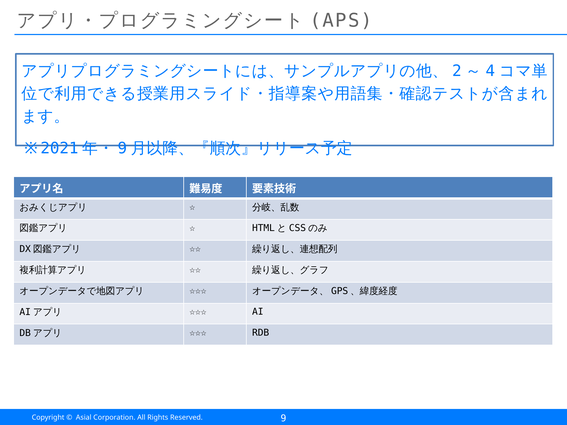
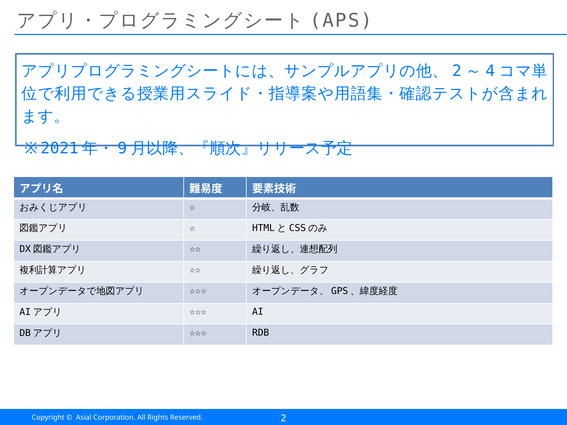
9: 9 -> 2 (284, 419)
